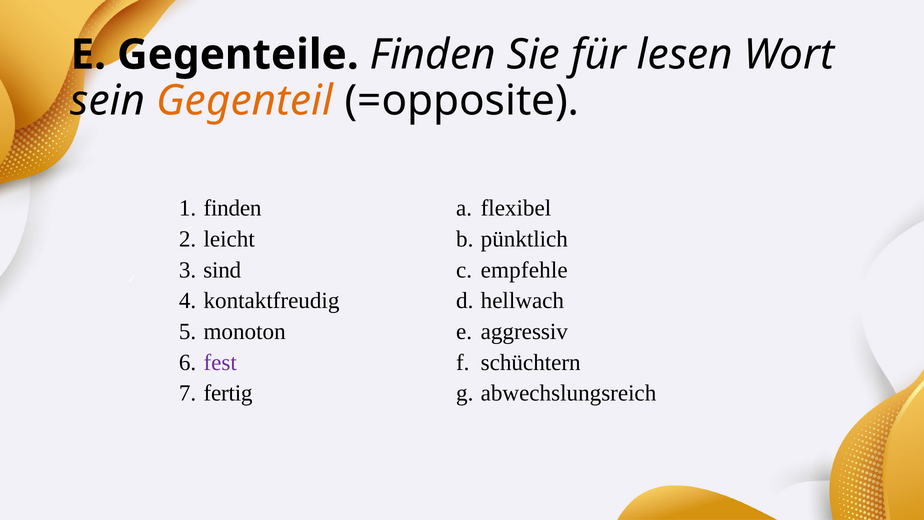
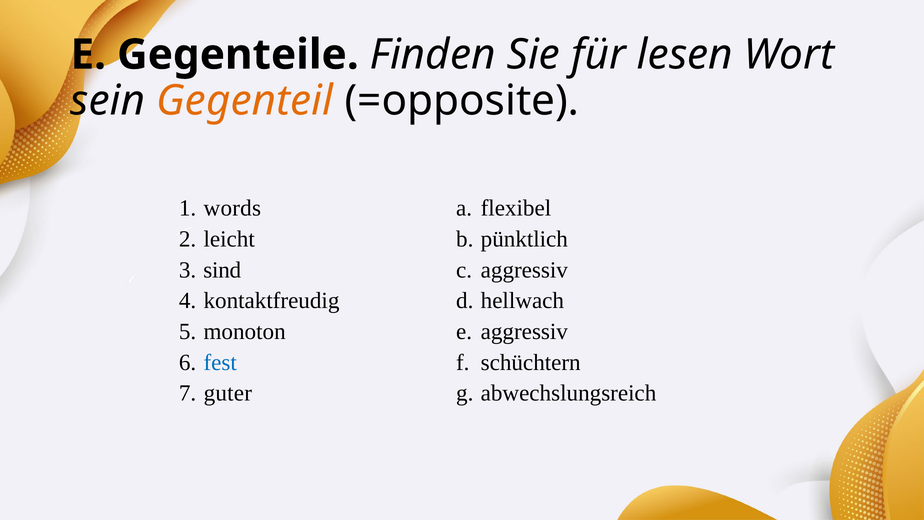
1 finden: finden -> words (232, 208)
c empfehle: empfehle -> aggressiv (524, 270)
fest colour: purple -> blue (220, 362)
fertig: fertig -> guter (228, 393)
